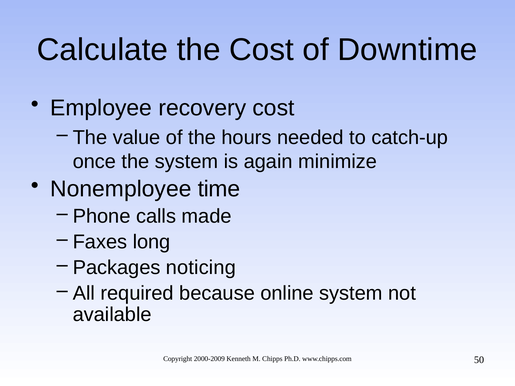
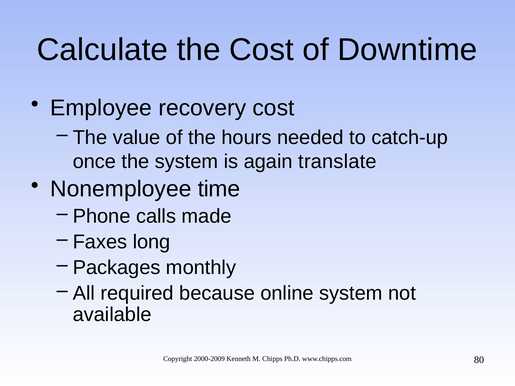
minimize: minimize -> translate (337, 162)
noticing: noticing -> monthly (201, 268)
50: 50 -> 80 (479, 360)
